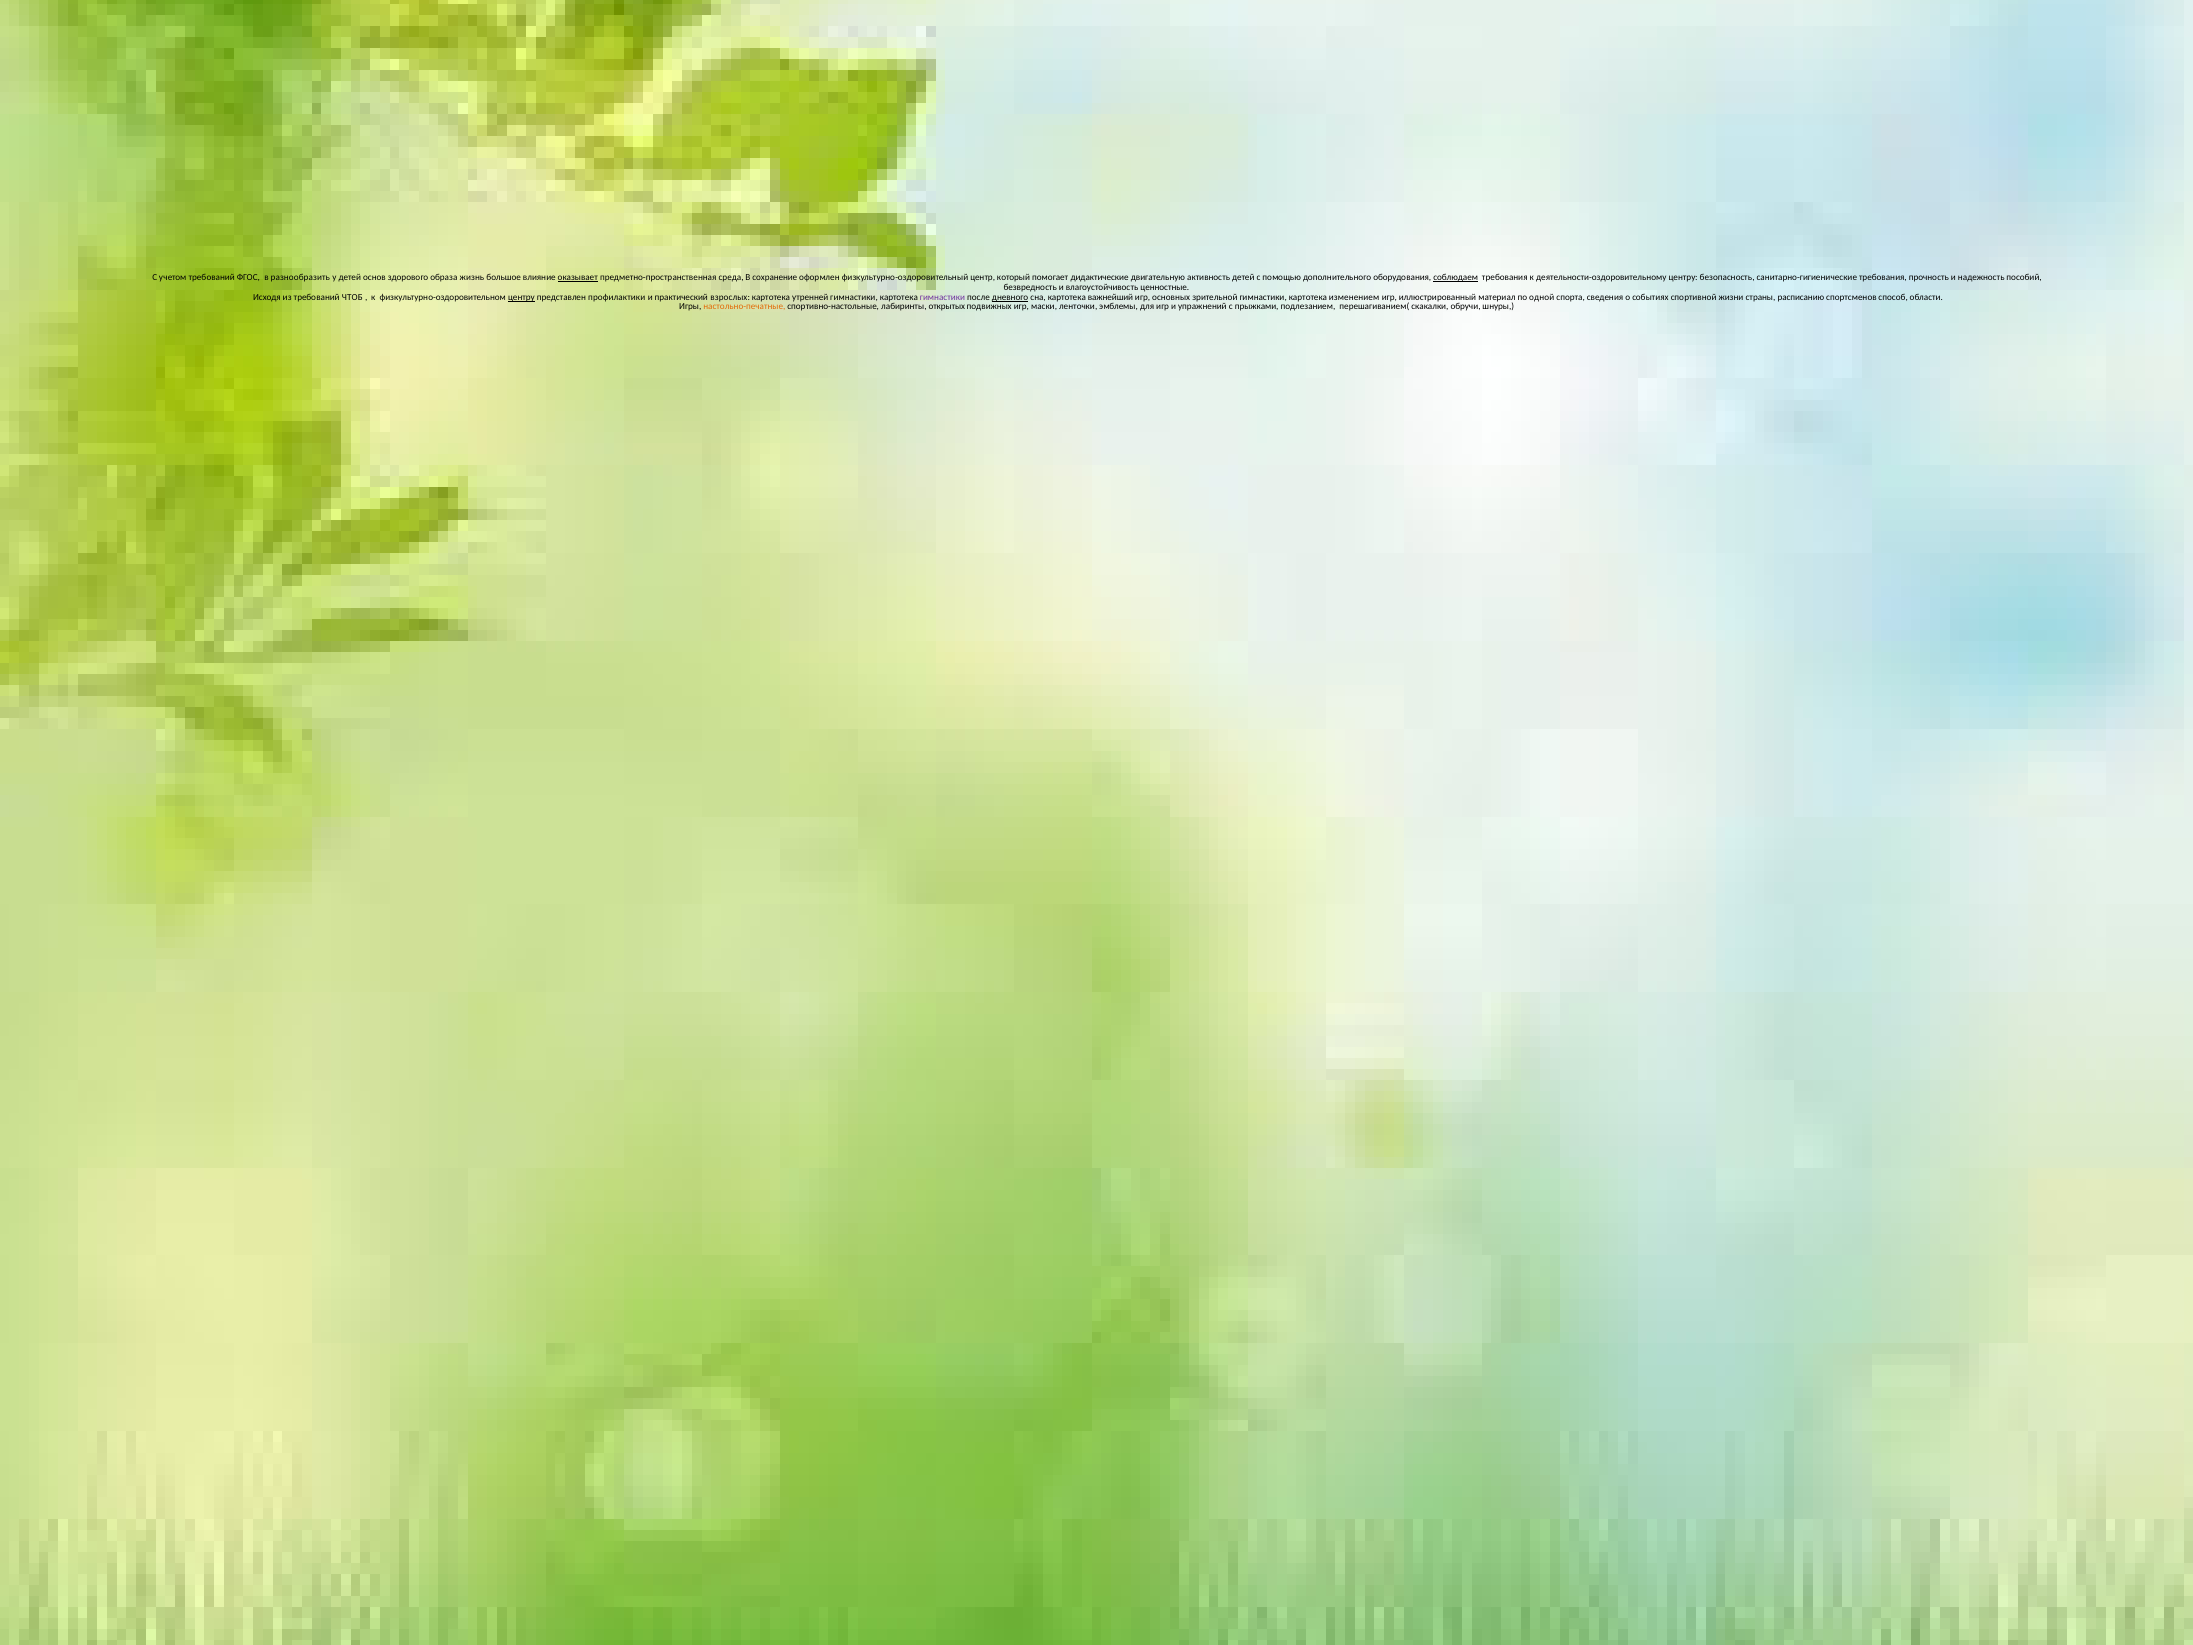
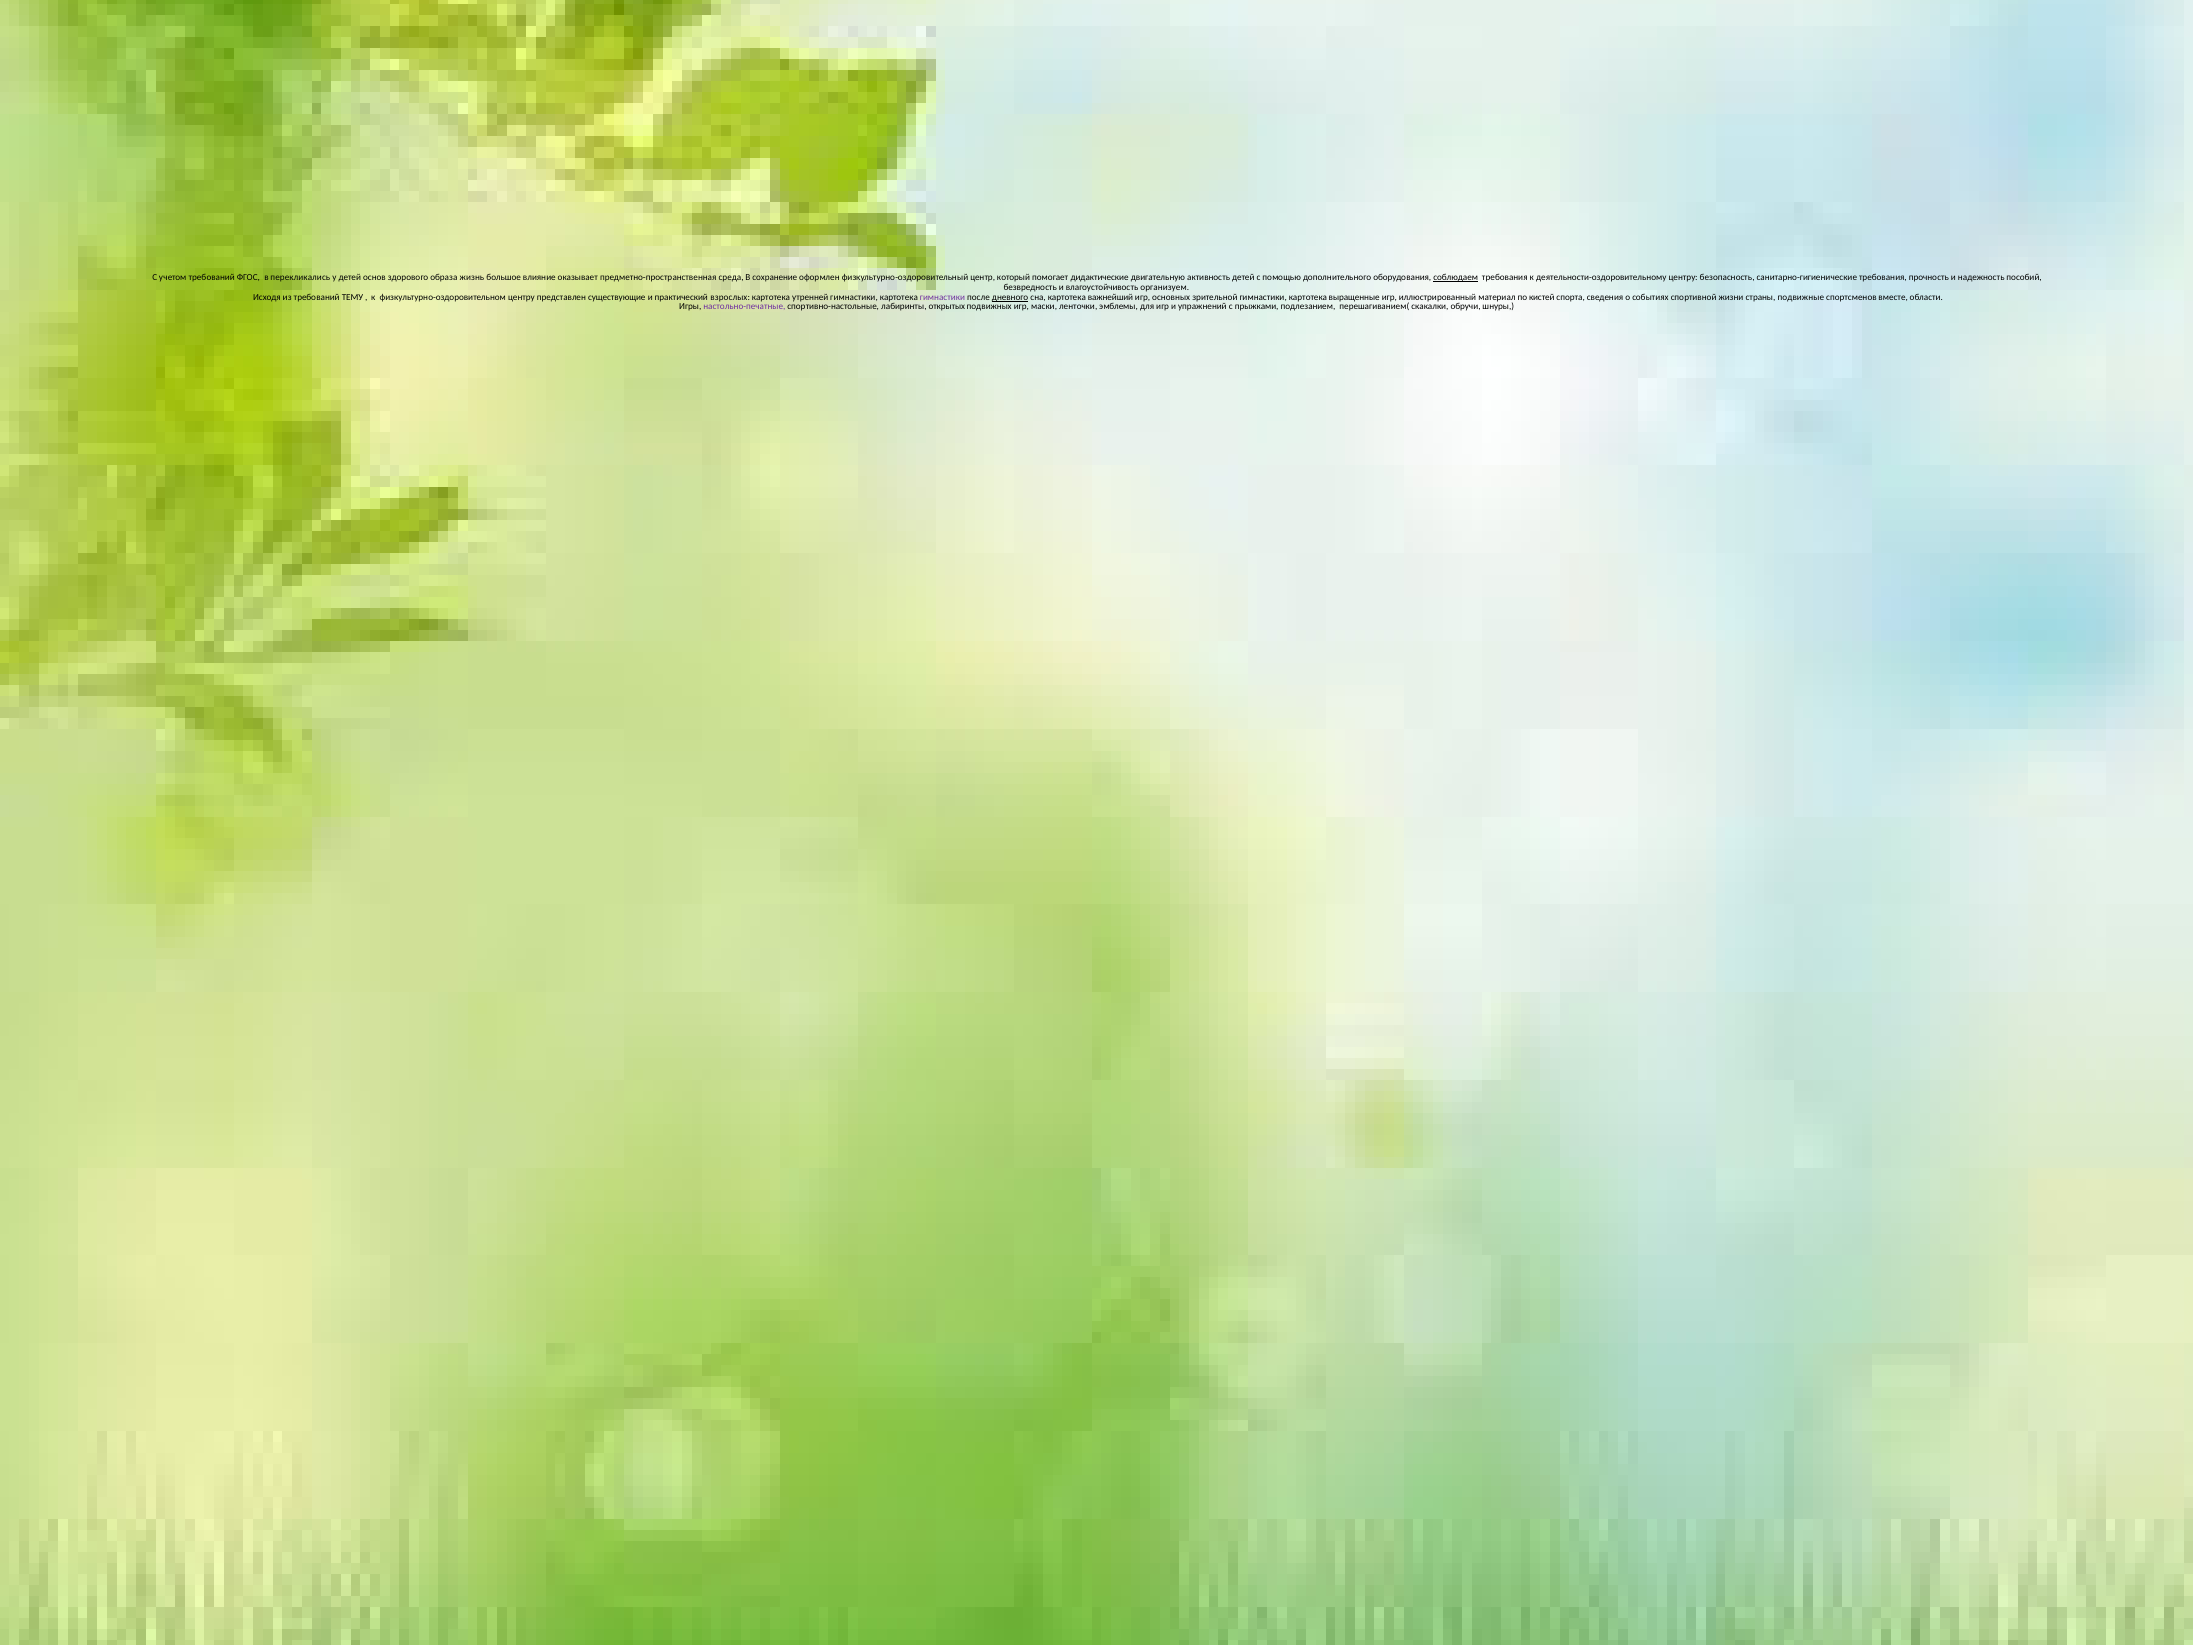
разнообразить: разнообразить -> перекликались (300, 277)
оказывает underline: present -> none (578, 277)
ценностные: ценностные -> организуем (1165, 287)
ЧТОБ: ЧТОБ -> ТЕМУ (352, 297)
центру underline: present -> none (521, 297)
профилактики: профилактики -> существующие (617, 297)
изменением: изменением -> выращенные (1354, 297)
одной: одной -> кистей (1542, 297)
расписанию: расписанию -> подвижные (1801, 297)
способ: способ -> вместе (1893, 297)
настольно-печатные colour: orange -> purple (744, 307)
